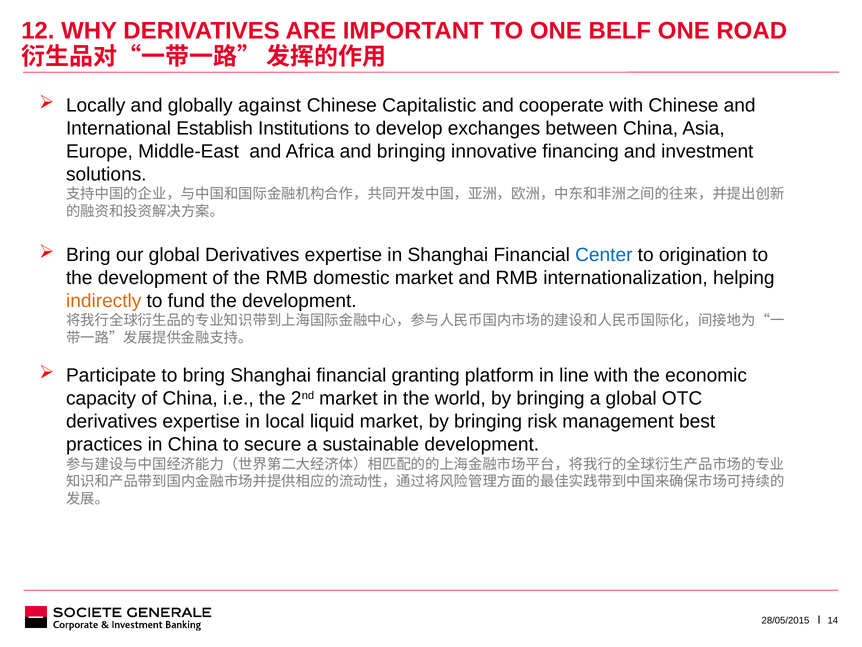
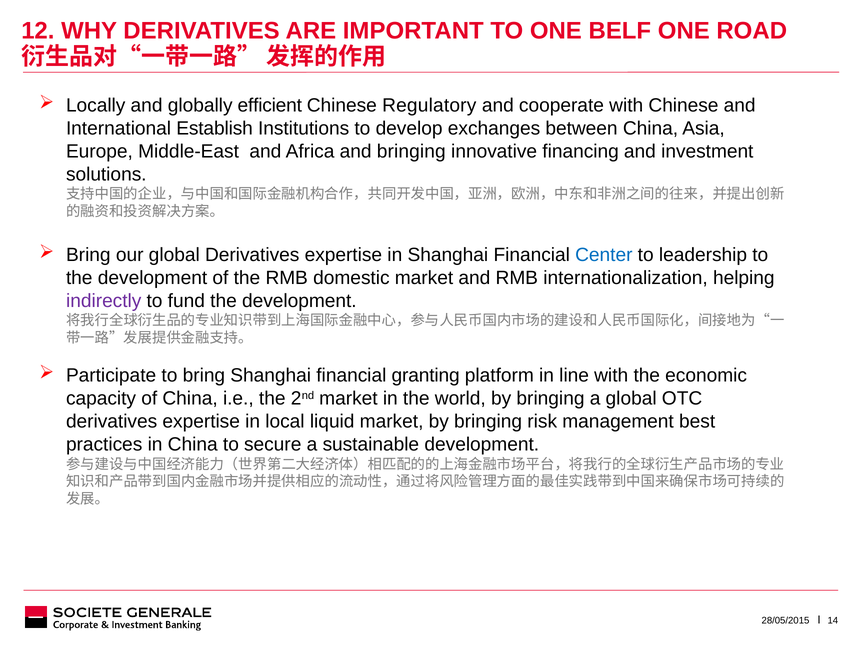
against: against -> efficient (270, 105)
Capitalistic: Capitalistic -> Regulatory (429, 105)
origination: origination -> leadership (703, 255)
indirectly colour: orange -> purple (104, 301)
